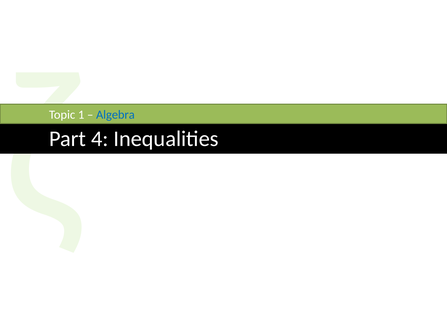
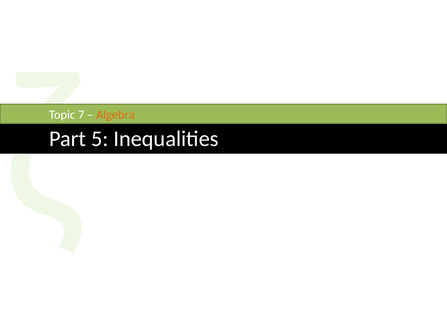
1: 1 -> 7 (81, 115)
Algebra colour: blue -> orange (115, 115)
4: 4 -> 5 (100, 139)
